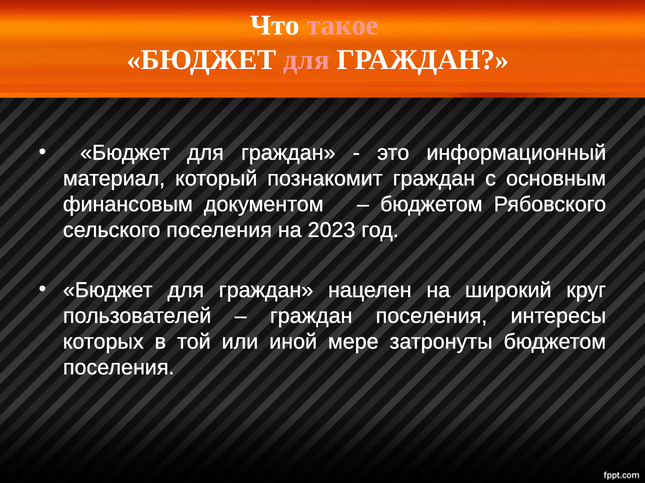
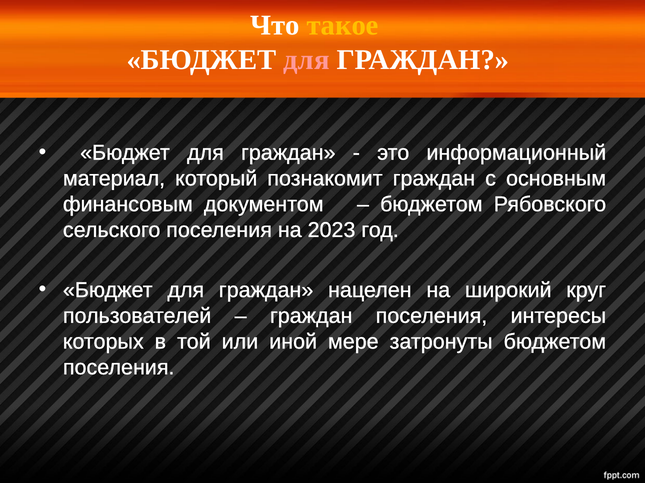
такое colour: pink -> yellow (343, 25)
